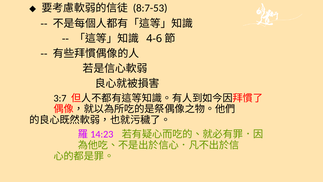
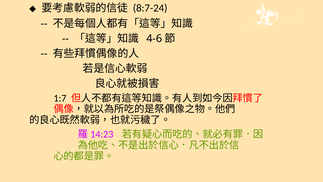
8:7-53: 8:7-53 -> 8:7-24 (150, 8)
3:7: 3:7 -> 1:7 (60, 98)
